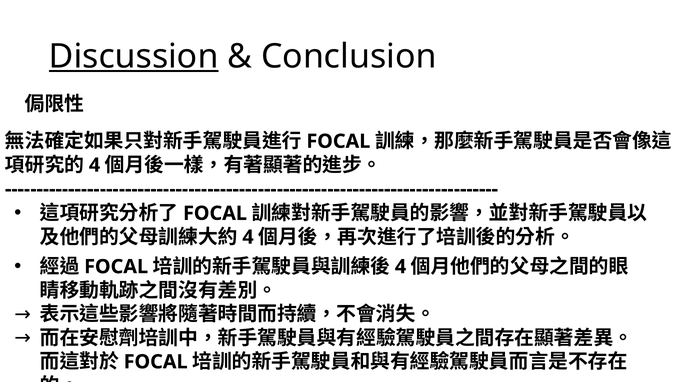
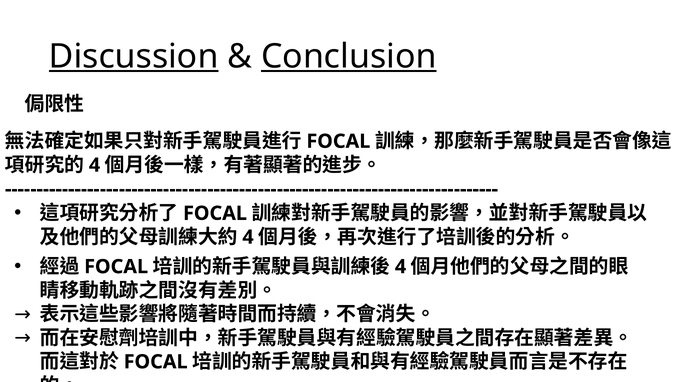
Conclusion underline: none -> present (349, 57)
